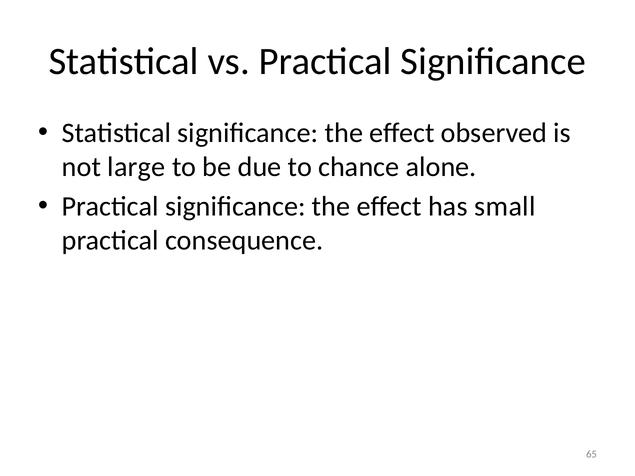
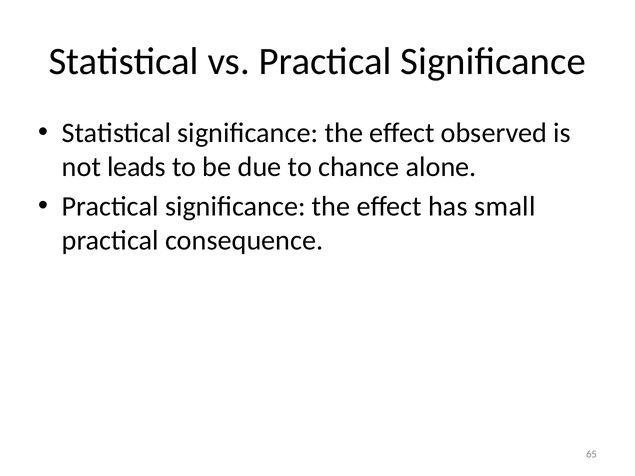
large: large -> leads (137, 167)
